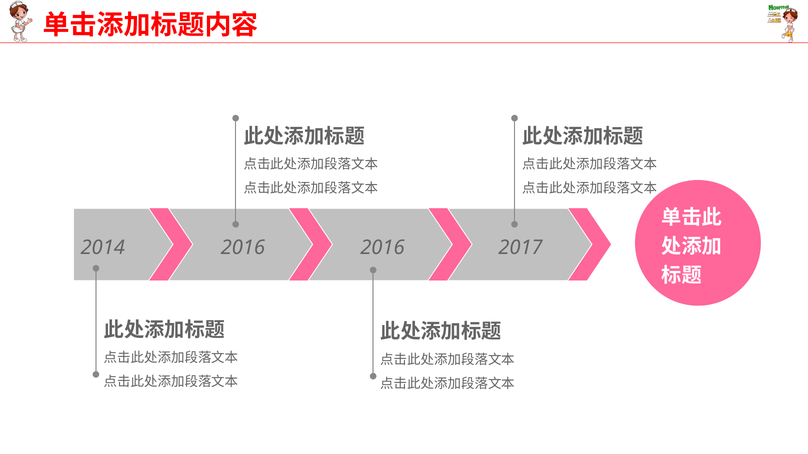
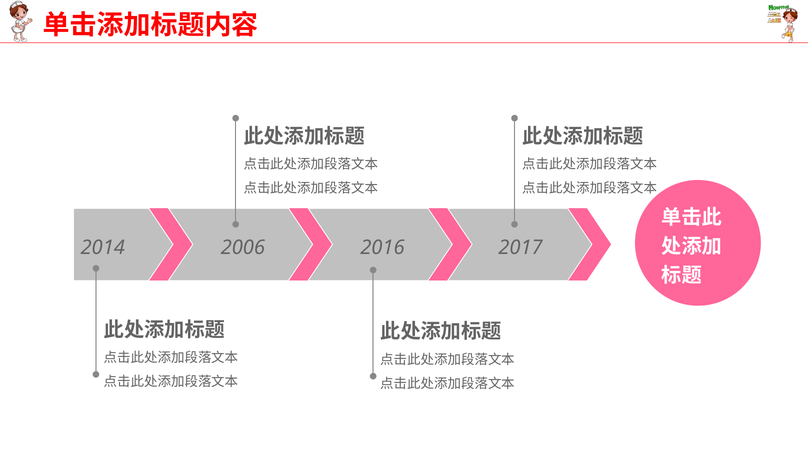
2014 2016: 2016 -> 2006 (243, 248)
